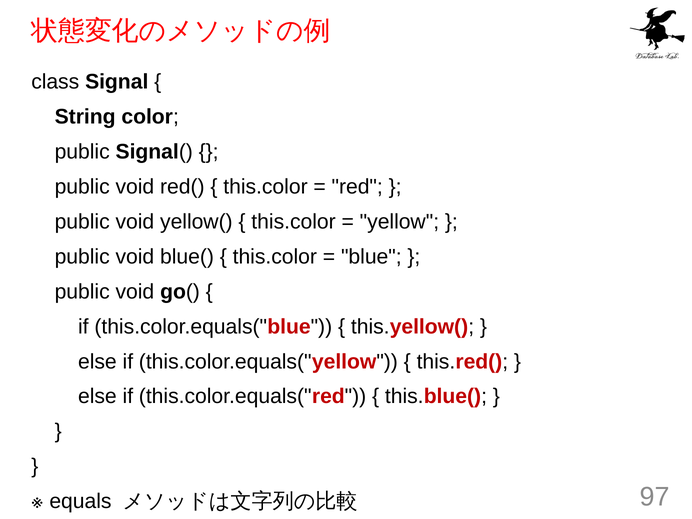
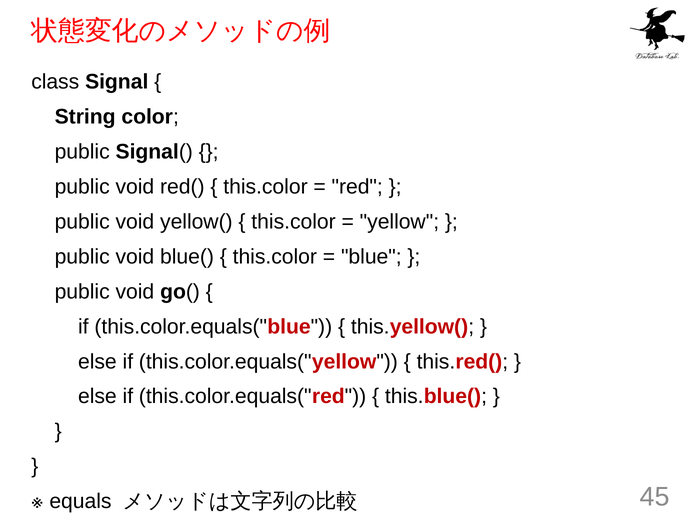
97: 97 -> 45 (655, 497)
